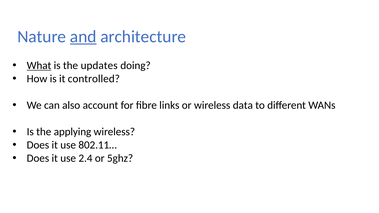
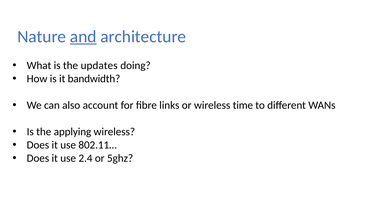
What underline: present -> none (39, 66)
controlled: controlled -> bandwidth (94, 79)
data: data -> time (243, 105)
